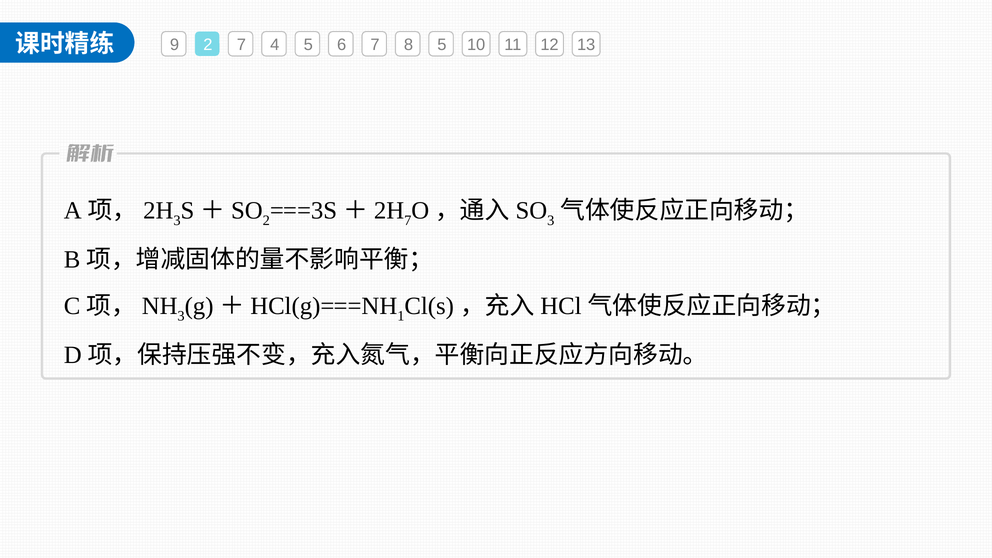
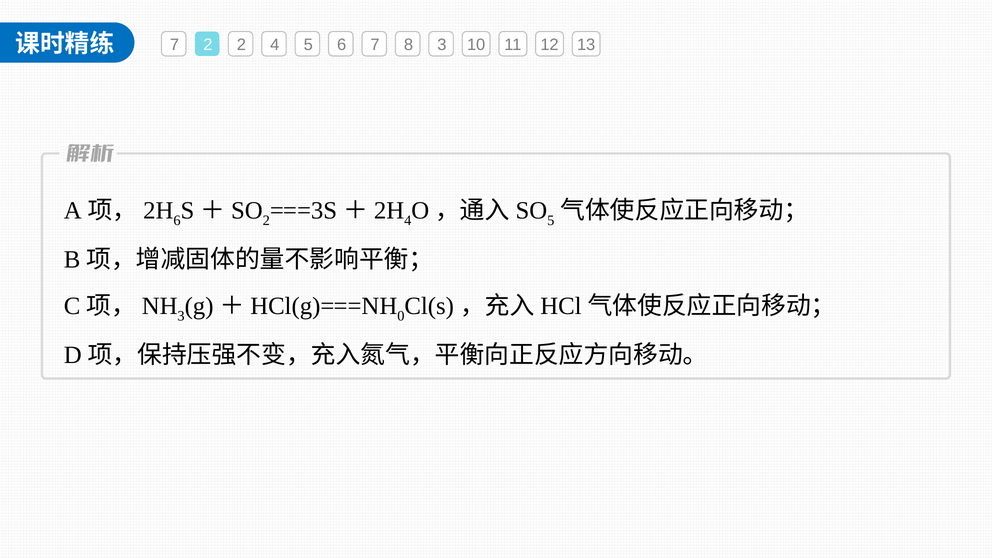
9: 9 -> 7 (175, 45)
2 7: 7 -> 2 (241, 45)
8 5: 5 -> 3 (442, 45)
3: 3 -> 6 (177, 220)
7: 7 -> 4 (408, 220)
3: 3 -> 5 (551, 220)
1: 1 -> 0 (401, 316)
